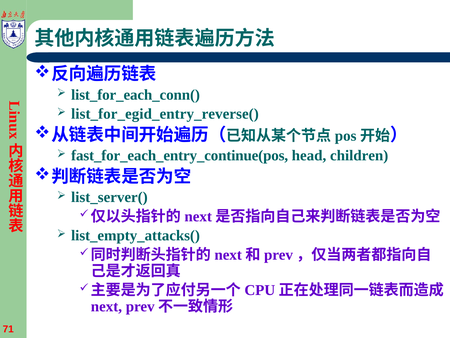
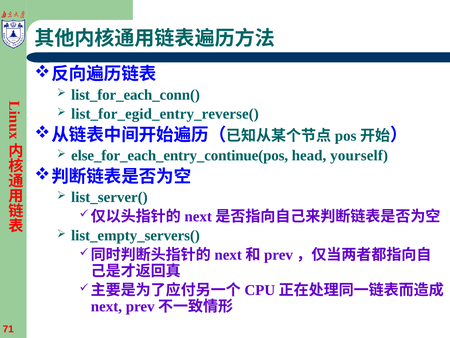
fast_for_each_entry_continue(pos: fast_for_each_entry_continue(pos -> else_for_each_entry_continue(pos (180, 155)
children: children -> yourself (359, 155)
list_empty_attacks(: list_empty_attacks( -> list_empty_servers( (136, 235)
